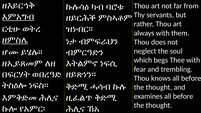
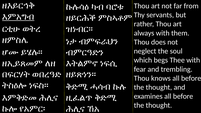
ዘምስሌ underline: present -> none (15, 40)
